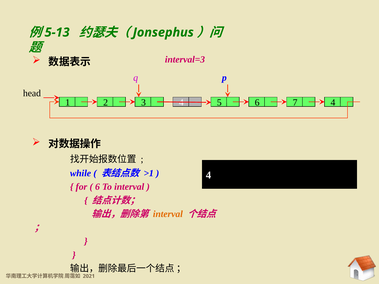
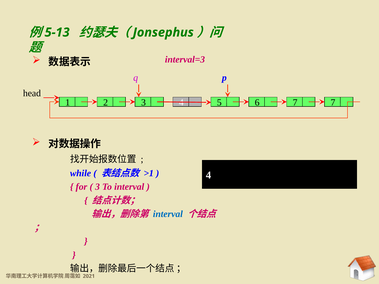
7 4: 4 -> 7 (333, 103)
6: 6 -> 3 (97, 187)
interval colour: orange -> blue (168, 214)
